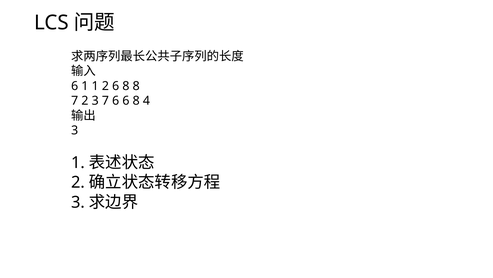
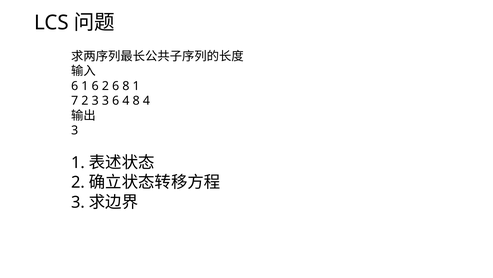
1 1: 1 -> 6 (95, 86)
8 8: 8 -> 1 (136, 86)
3 7: 7 -> 3 (105, 101)
6 6: 6 -> 4 (126, 101)
